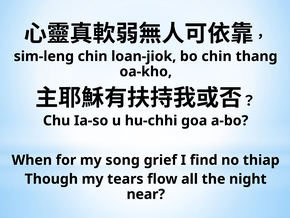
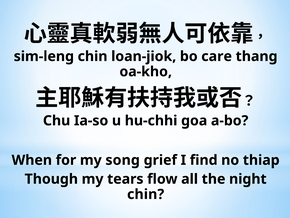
bo chin: chin -> care (217, 56)
near: near -> chin (146, 194)
